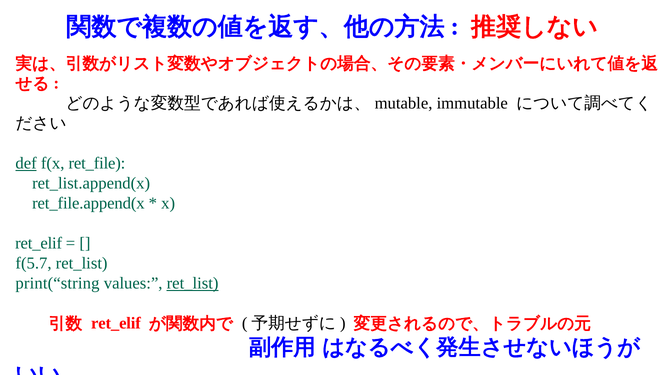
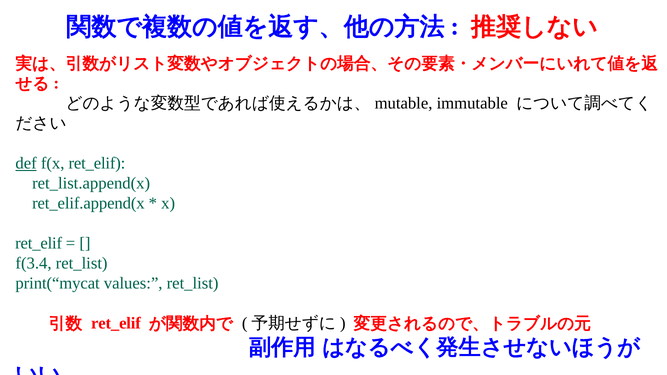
f(x ret_file: ret_file -> ret_elif (97, 163)
ret_file.append(x: ret_file.append(x -> ret_elif.append(x (88, 203)
f(5.7: f(5.7 -> f(3.4 (34, 263)
print(“string: print(“string -> print(“mycat (58, 283)
ret_list underline: present -> none (193, 283)
